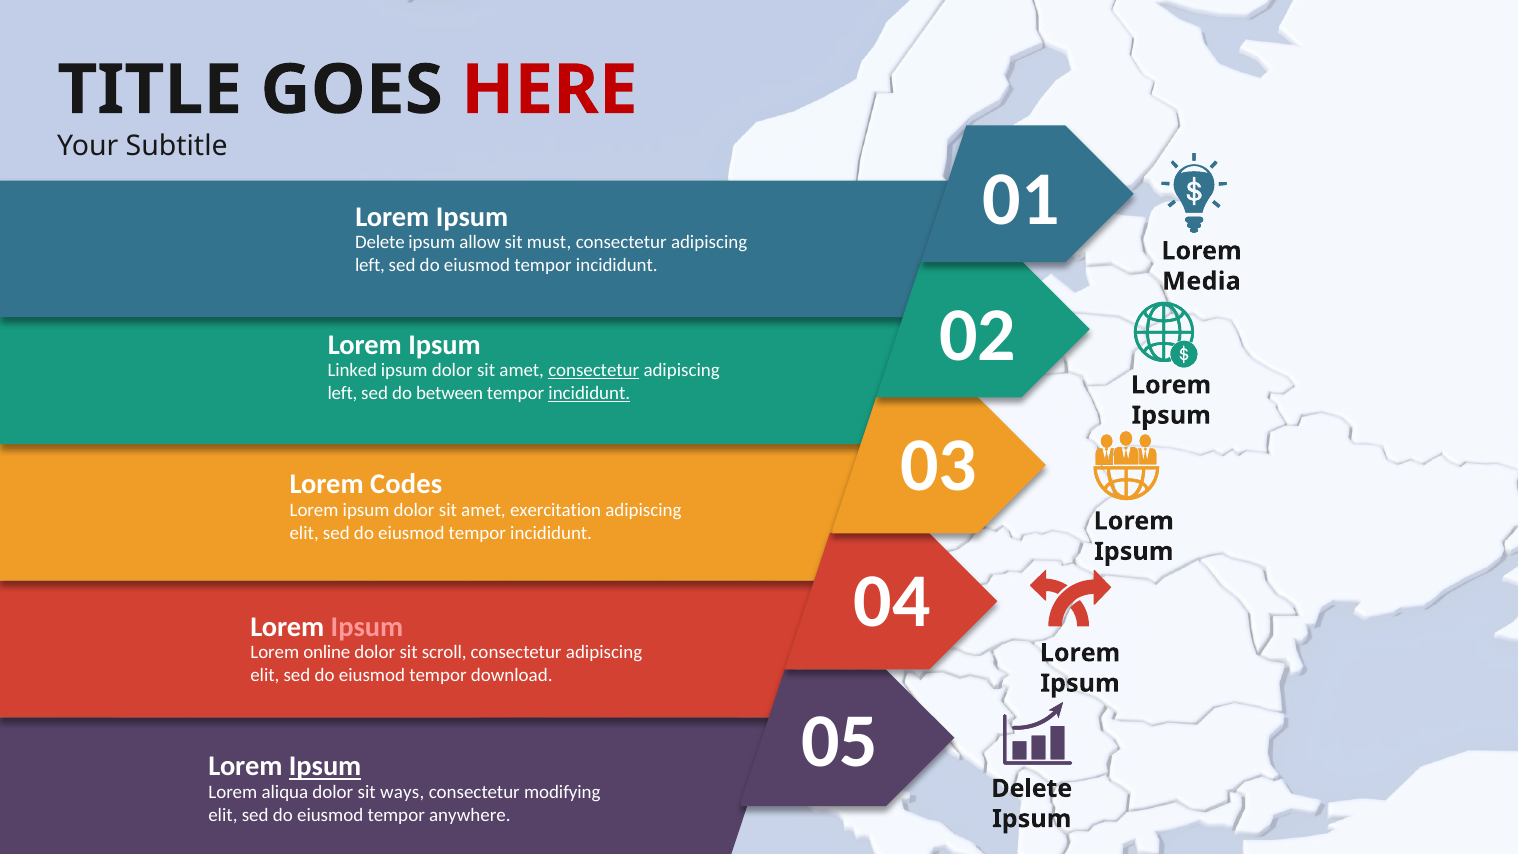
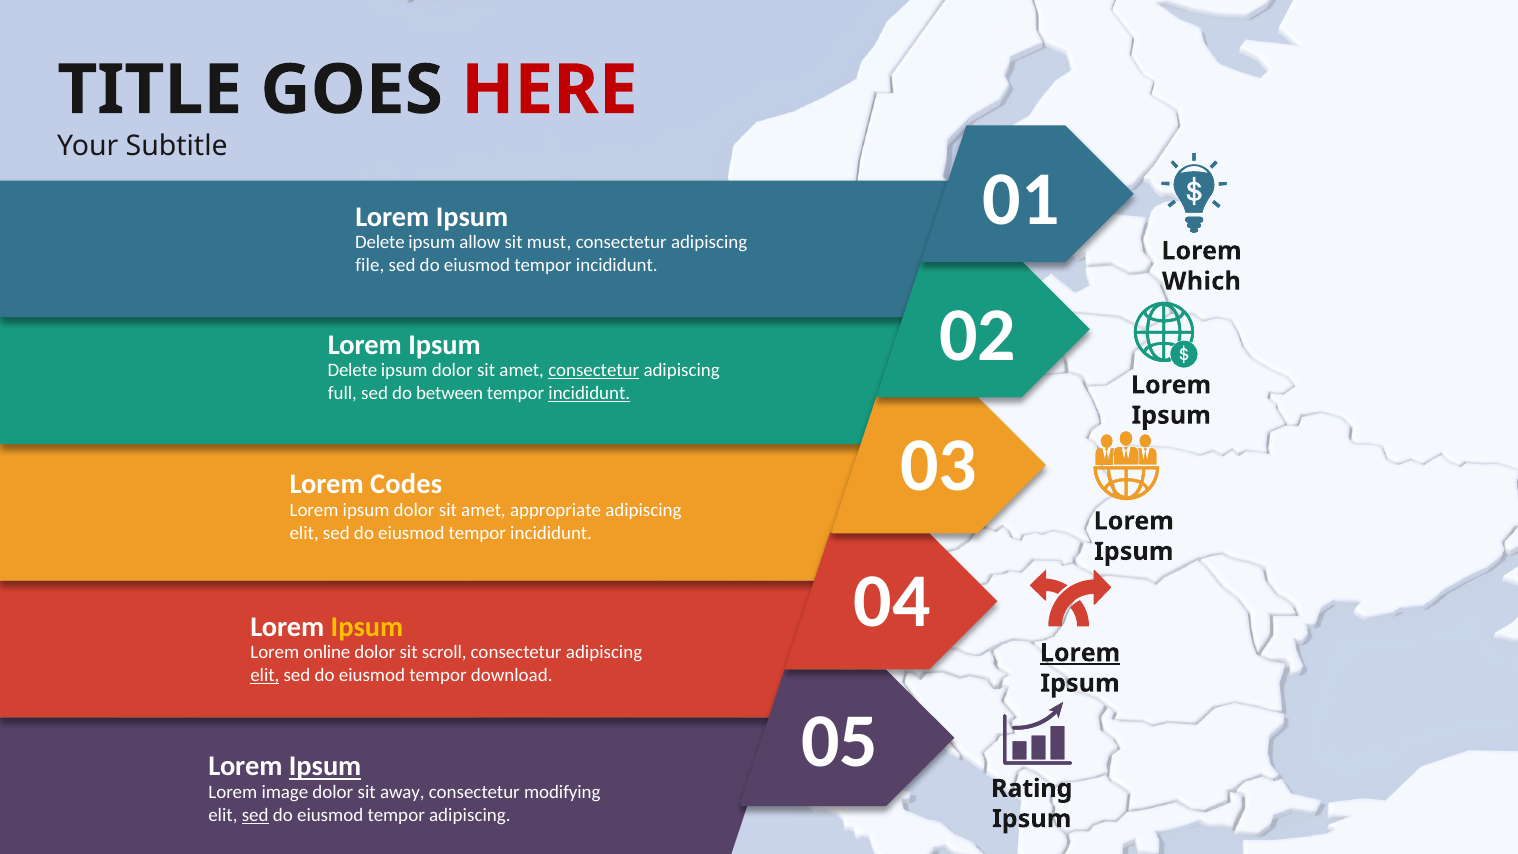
left: left -> file (370, 265)
Media: Media -> Which (1201, 281)
Linked: Linked -> Delete (352, 370)
left: left -> full (342, 393)
exercitation: exercitation -> appropriate (556, 510)
Ipsum colour: pink -> yellow (367, 627)
Lorem underline: none -> present (1080, 653)
elit underline: none -> present (265, 675)
Delete: Delete -> Rating (1032, 788)
aliqua: aliqua -> image (285, 792)
ways: ways -> away (402, 792)
sed underline: none -> present (255, 815)
tempor anywhere: anywhere -> adipiscing (470, 815)
